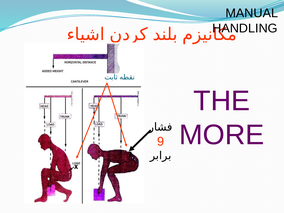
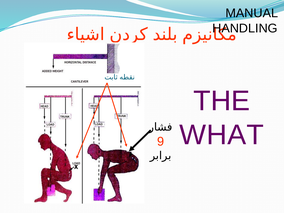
MORE: MORE -> WHAT (222, 135)
